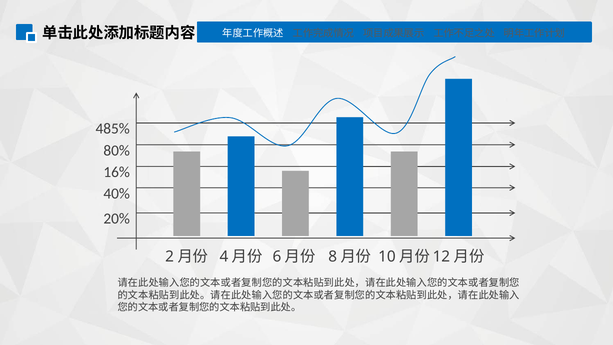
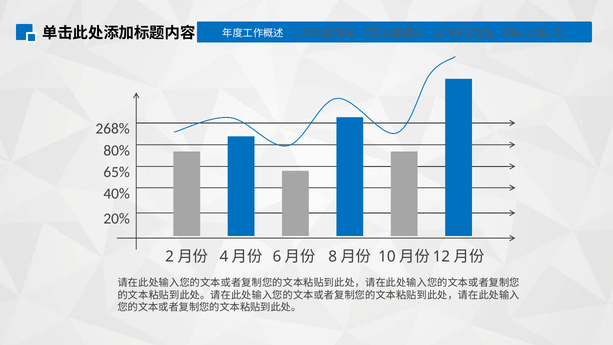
485%: 485% -> 268% (113, 129)
16%: 16% -> 65% (117, 172)
